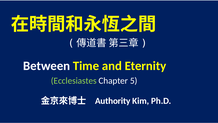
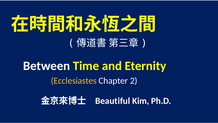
Ecclesiastes colour: light green -> yellow (74, 81)
5: 5 -> 2 (134, 81)
Authority: Authority -> Beautiful (113, 101)
